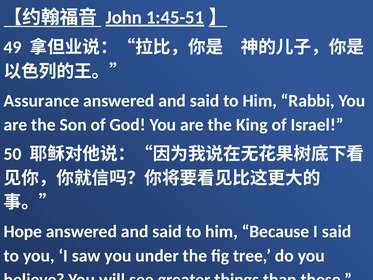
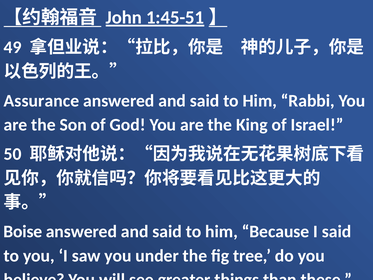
Hope: Hope -> Boise (23, 231)
